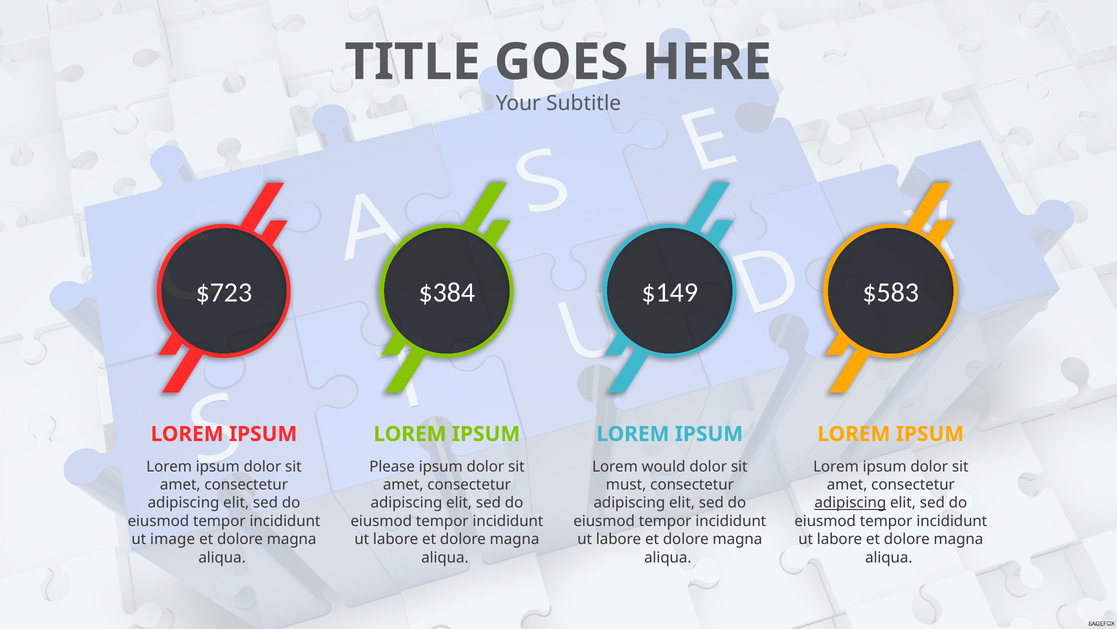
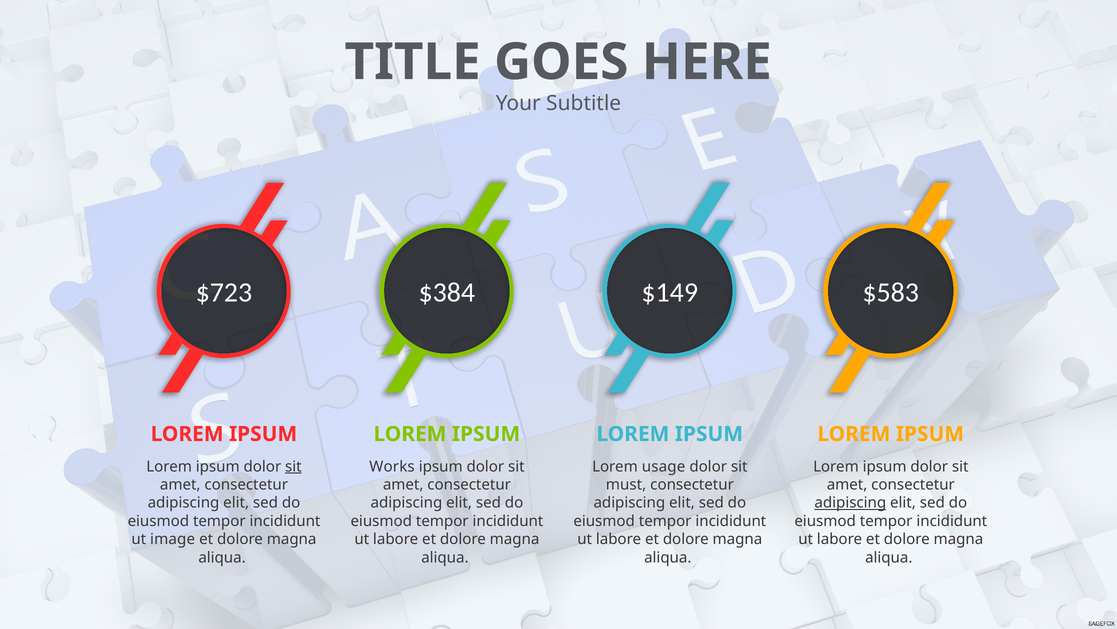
sit underline: none -> present (293, 466)
Please: Please -> Works (392, 466)
would: would -> usage (664, 466)
